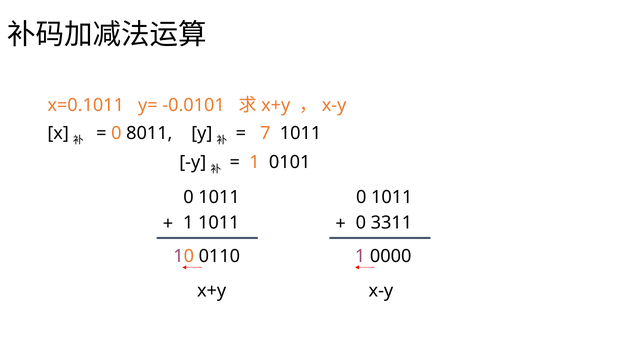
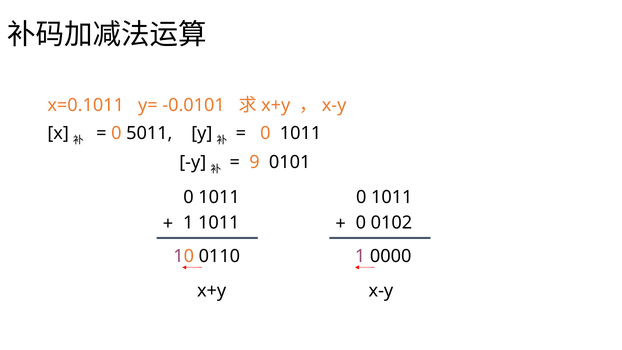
8011: 8011 -> 5011 (149, 133)
7: 7 -> 0 (265, 133)
1: 1 -> 9 (254, 162)
3311: 3311 -> 0102 (391, 223)
